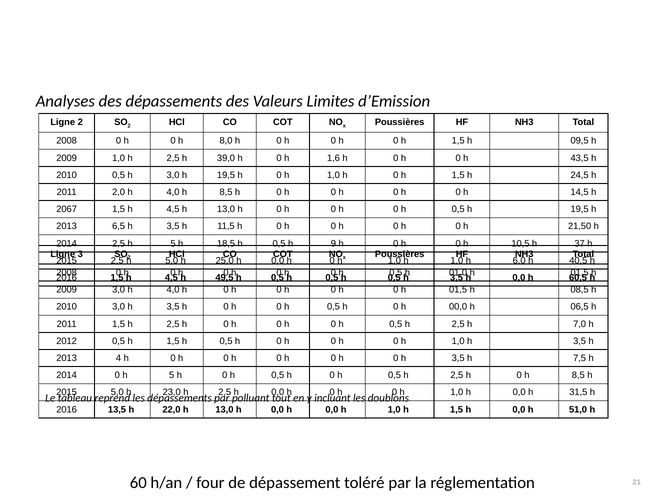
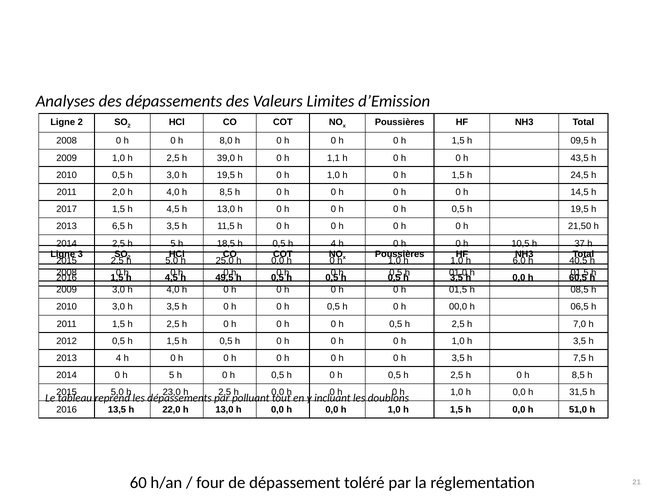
1,6: 1,6 -> 1,1 (333, 158)
2067: 2067 -> 2017 (67, 209)
h 9: 9 -> 4 (333, 244)
